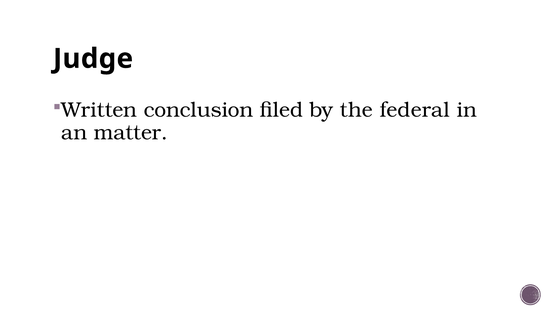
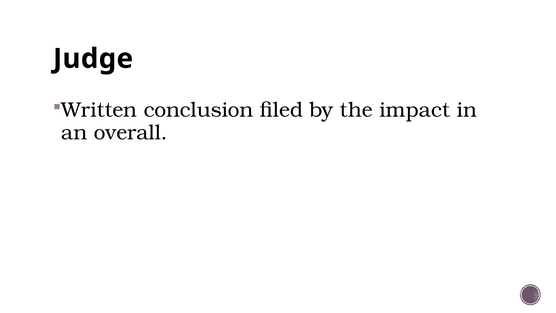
federal: federal -> impact (415, 110)
matter: matter -> overall (131, 132)
